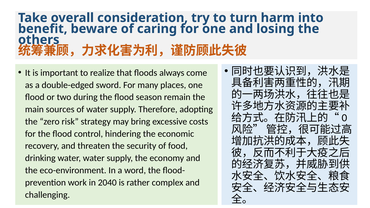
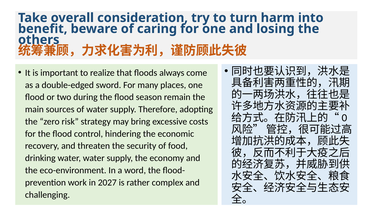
2040: 2040 -> 2027 (107, 183)
